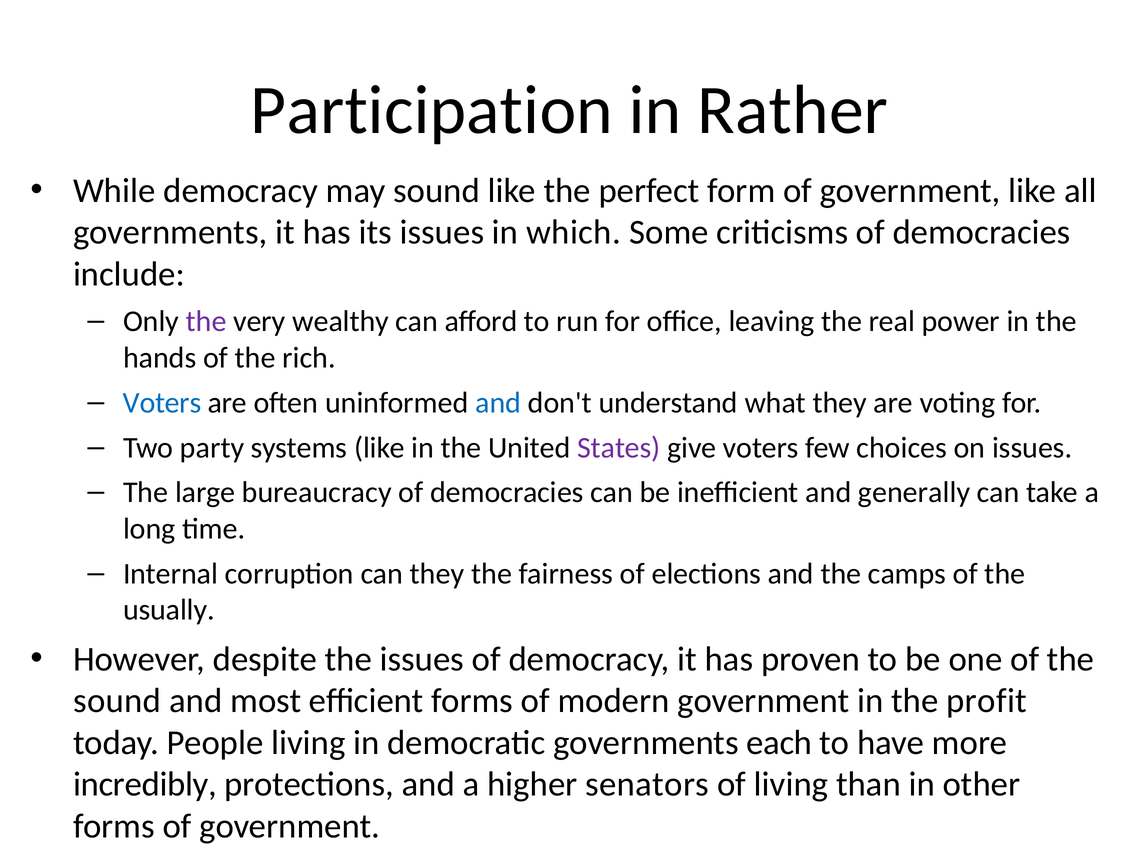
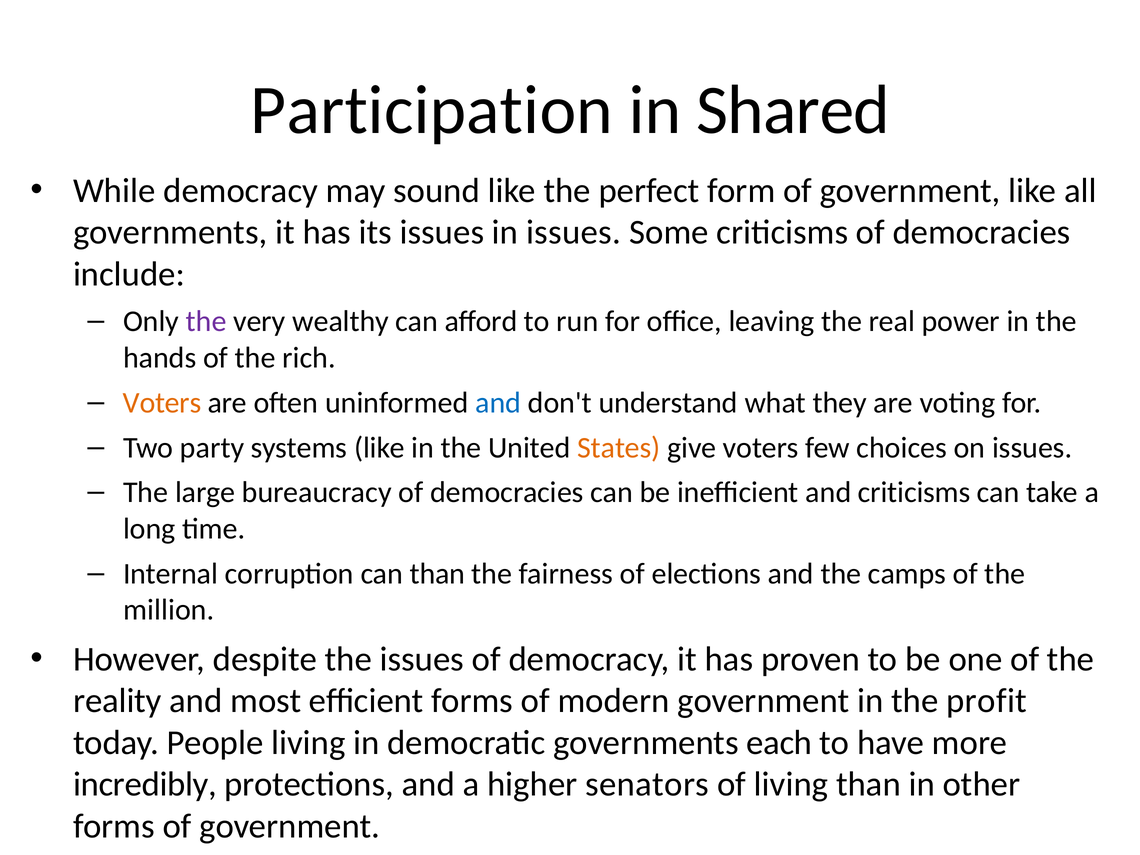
Rather: Rather -> Shared (793, 110)
in which: which -> issues (574, 232)
Voters colour: blue -> orange (162, 403)
States colour: purple -> orange (619, 448)
and generally: generally -> criticisms (914, 493)
can they: they -> than (437, 574)
usually: usually -> million (169, 610)
sound: sound -> reality (117, 701)
